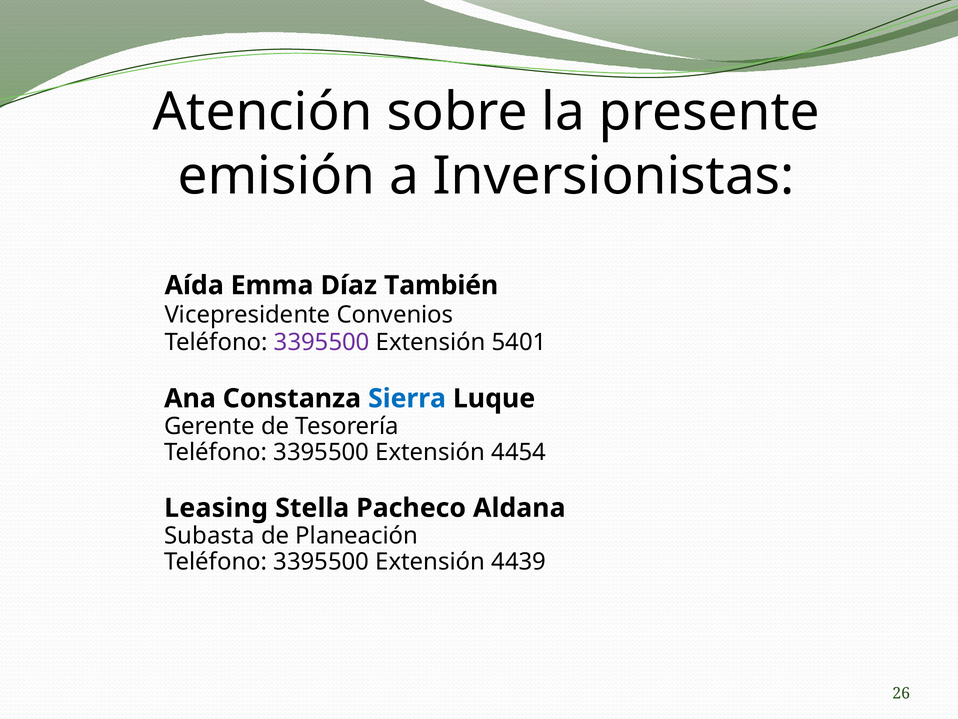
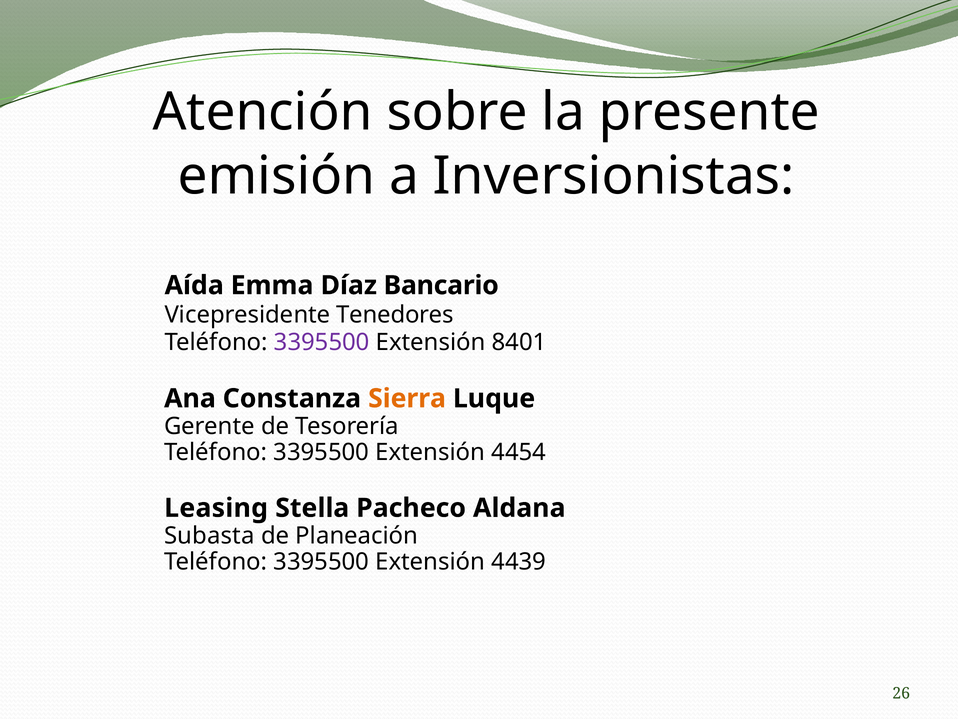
También: También -> Bancario (441, 285)
Convenios: Convenios -> Tenedores (395, 314)
5401: 5401 -> 8401 (519, 342)
Sierra colour: blue -> orange (407, 398)
